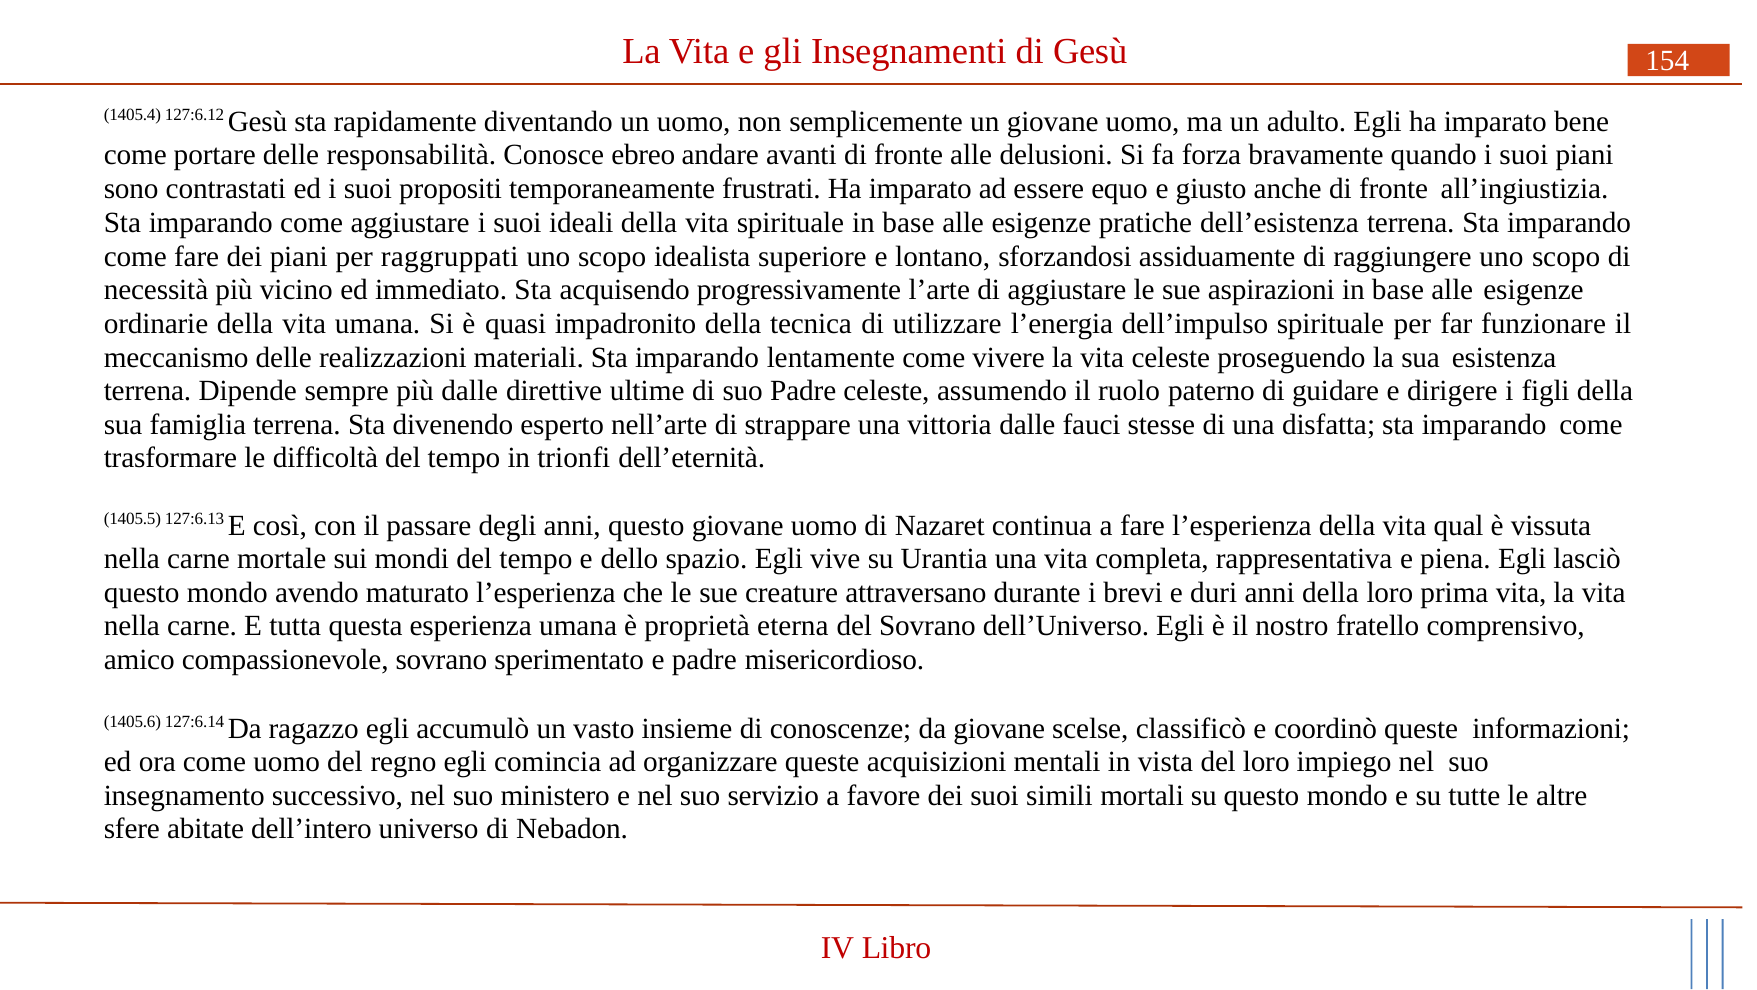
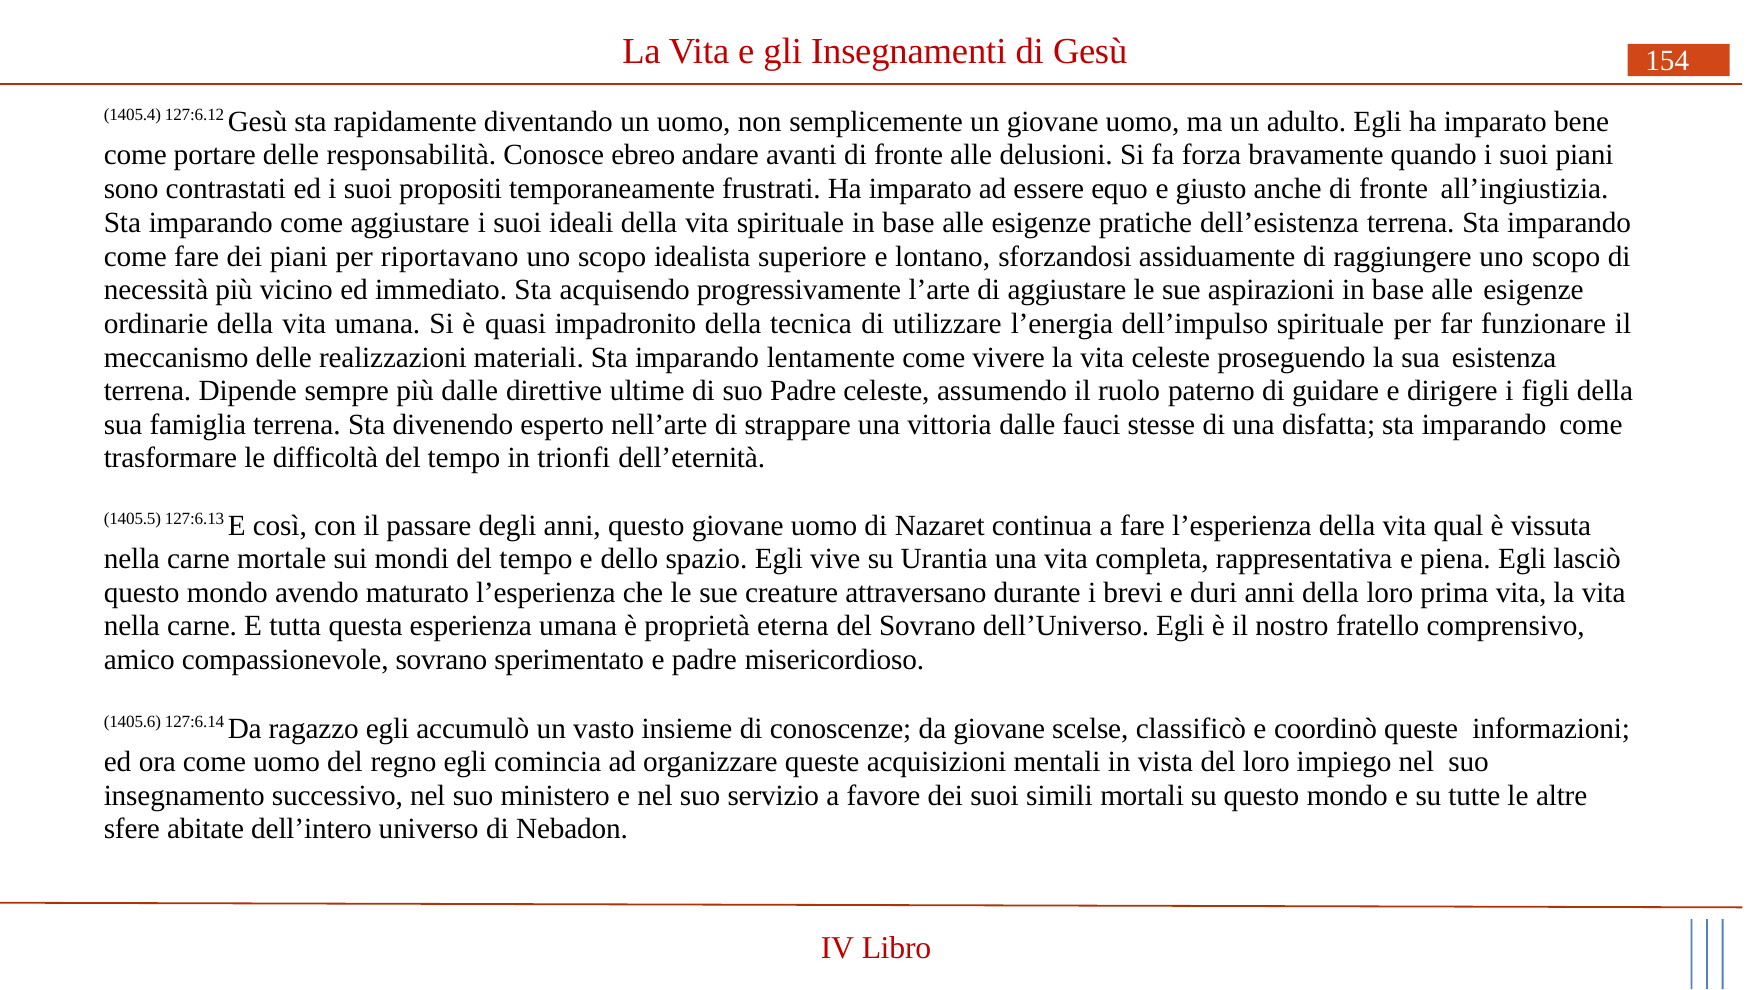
raggruppati: raggruppati -> riportavano (450, 256)
